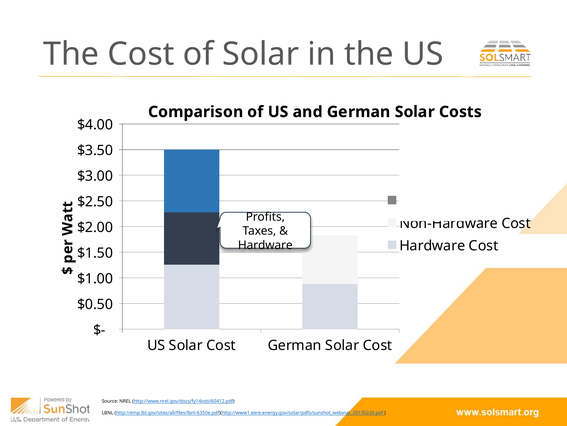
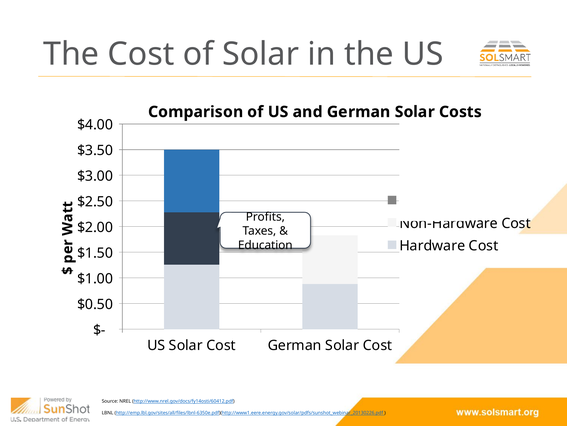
Hardware: Hardware -> Education (265, 245)
